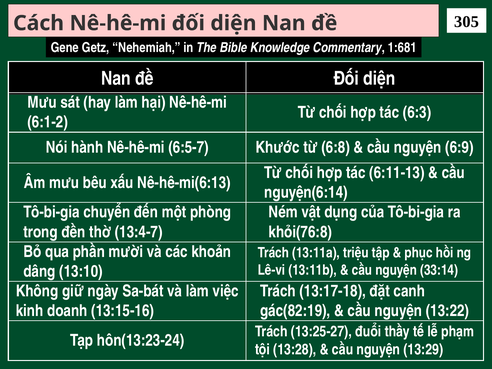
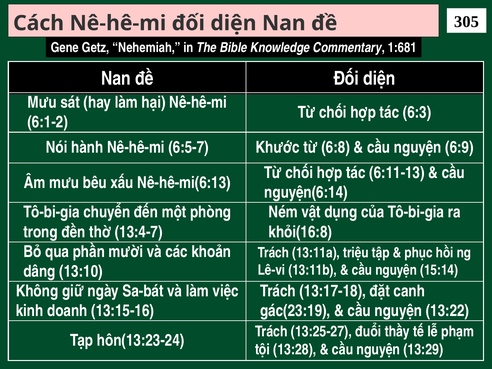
khỏi(76:8: khỏi(76:8 -> khỏi(16:8 (300, 232)
33:14: 33:14 -> 15:14 (439, 270)
gác(82:19: gác(82:19 -> gác(23:19 (295, 311)
